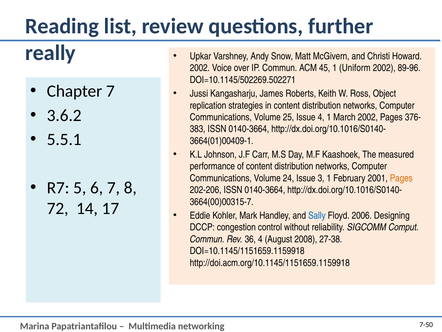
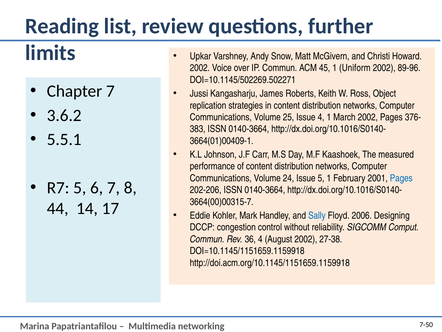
really: really -> limits (50, 53)
Issue 3: 3 -> 5 (321, 178)
Pages colour: orange -> blue (401, 178)
72: 72 -> 44 (58, 208)
August 2008: 2008 -> 2002 (306, 239)
